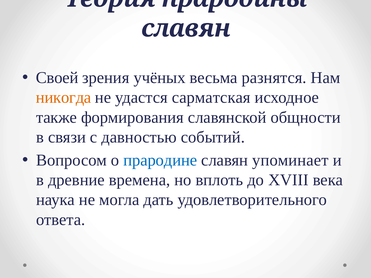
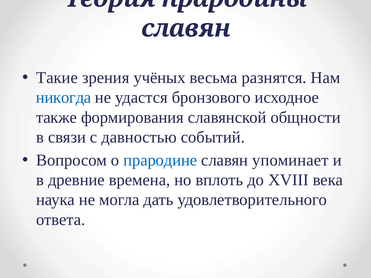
Своей: Своей -> Такие (57, 78)
никогда colour: orange -> blue (64, 98)
сарматская: сарматская -> бронзового (211, 98)
